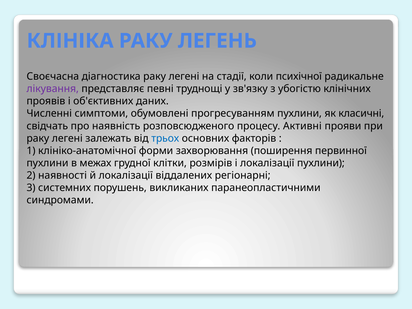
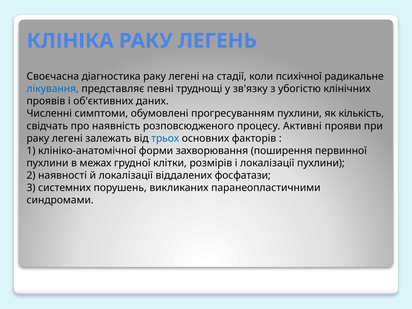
лікування colour: purple -> blue (53, 89)
класичні: класичні -> кількість (361, 114)
регіонарні: регіонарні -> фосфатази (243, 175)
